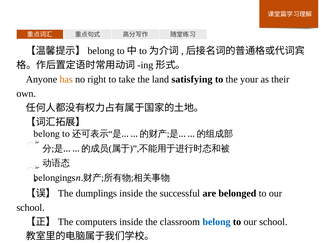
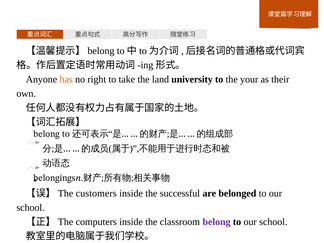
satisfying: satisfying -> university (192, 79)
dumplings: dumplings -> customers (96, 193)
belong colour: blue -> purple (217, 222)
